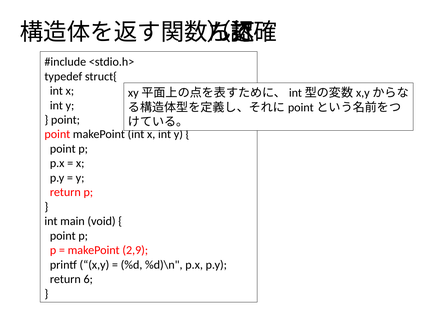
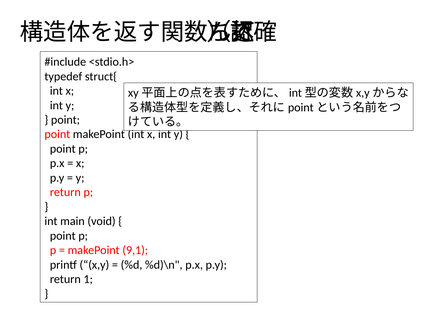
2,9: 2,9 -> 9,1 (135, 250)
6: 6 -> 1 (88, 279)
